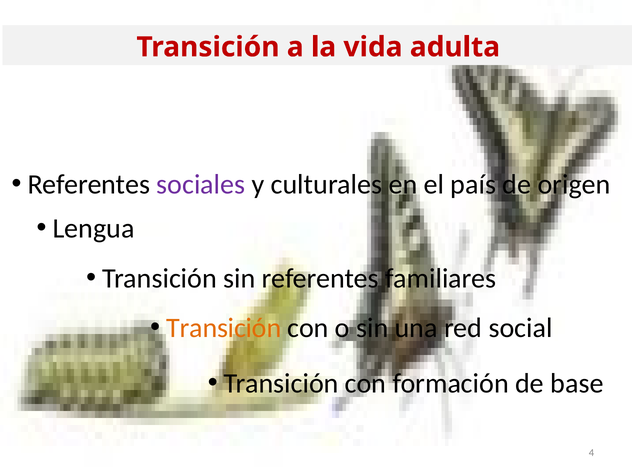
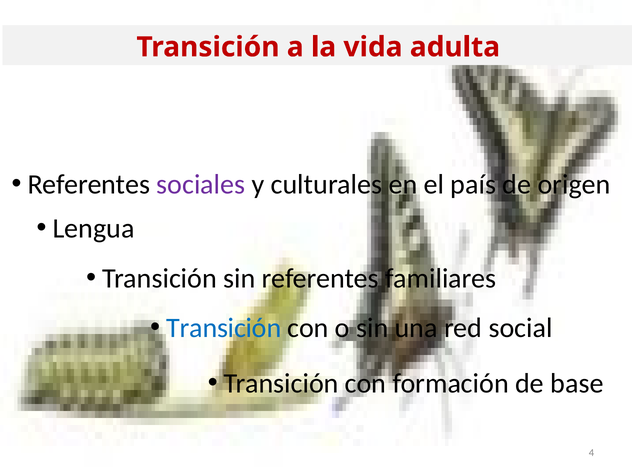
Transición colour: orange -> blue (224, 328)
